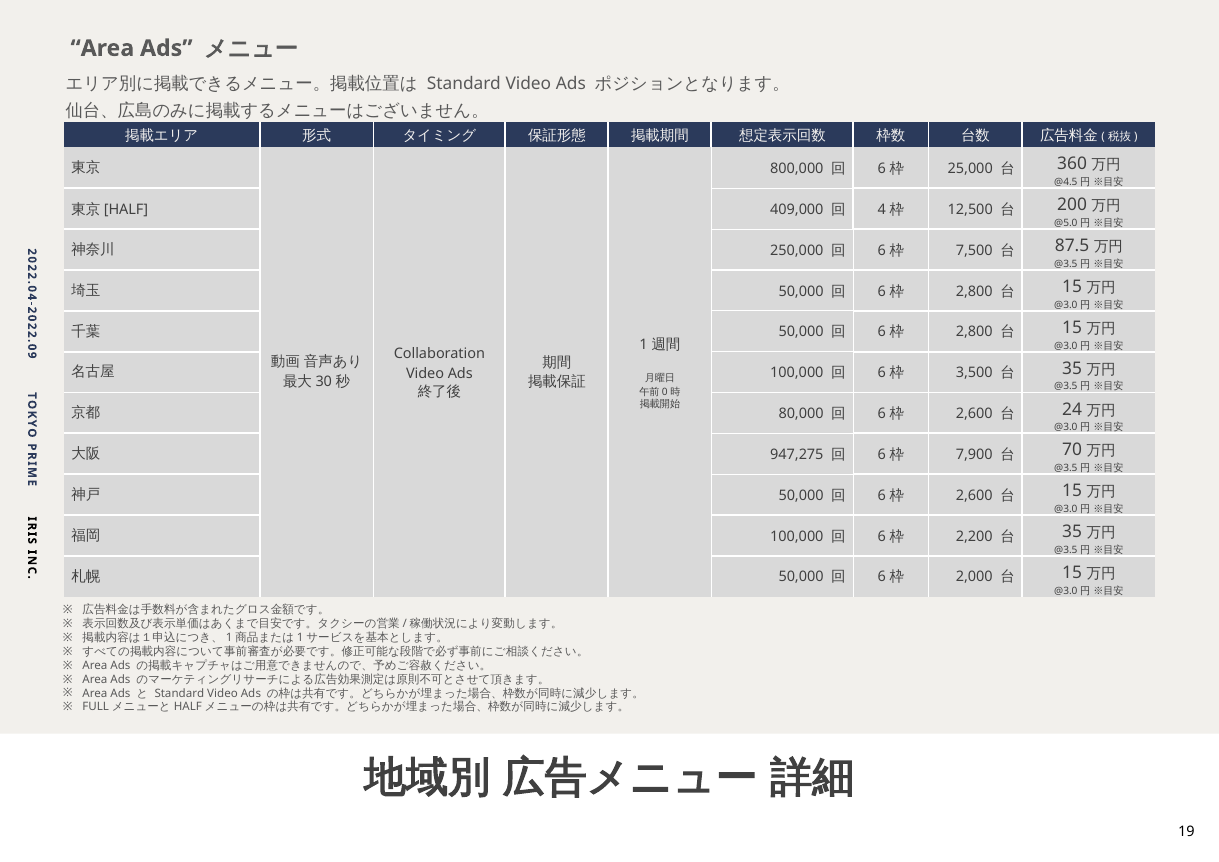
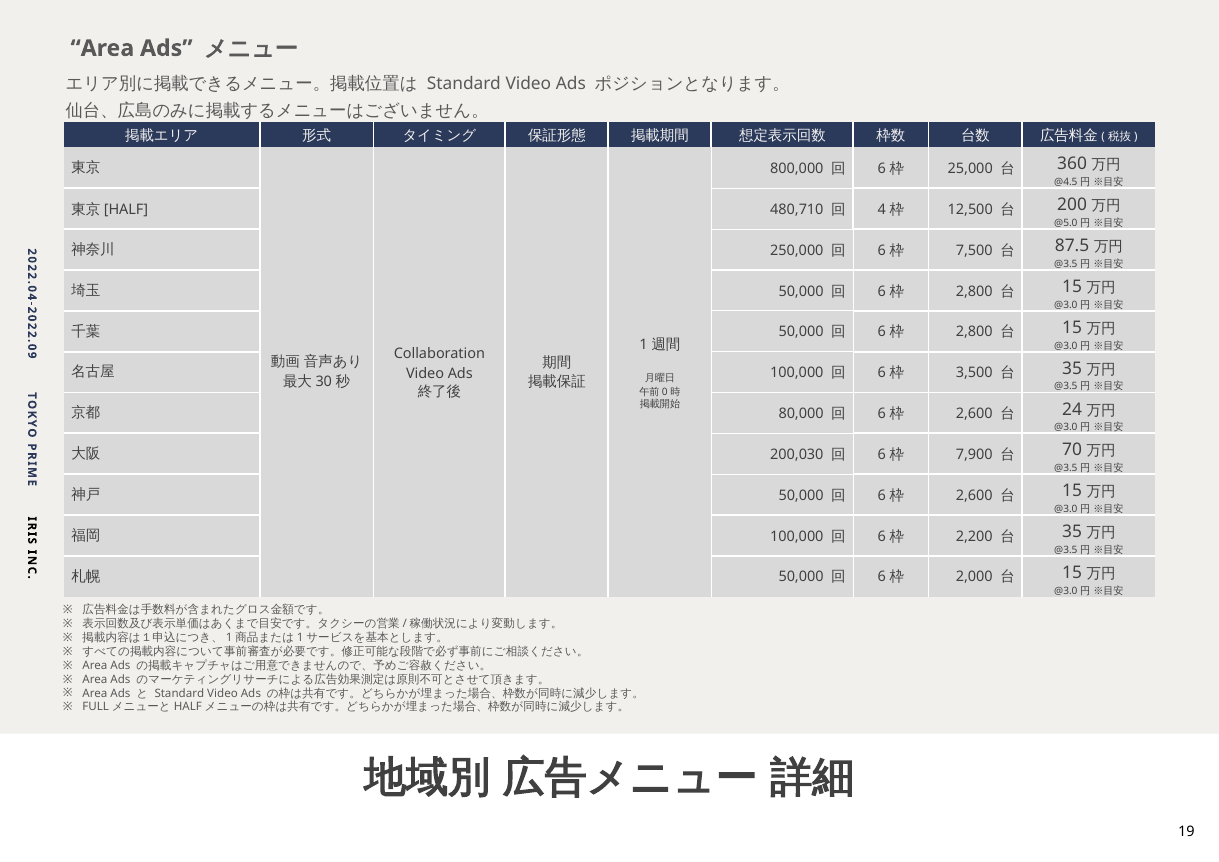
409,000: 409,000 -> 480,710 (797, 210)
947,275: 947,275 -> 200,030 (797, 455)
